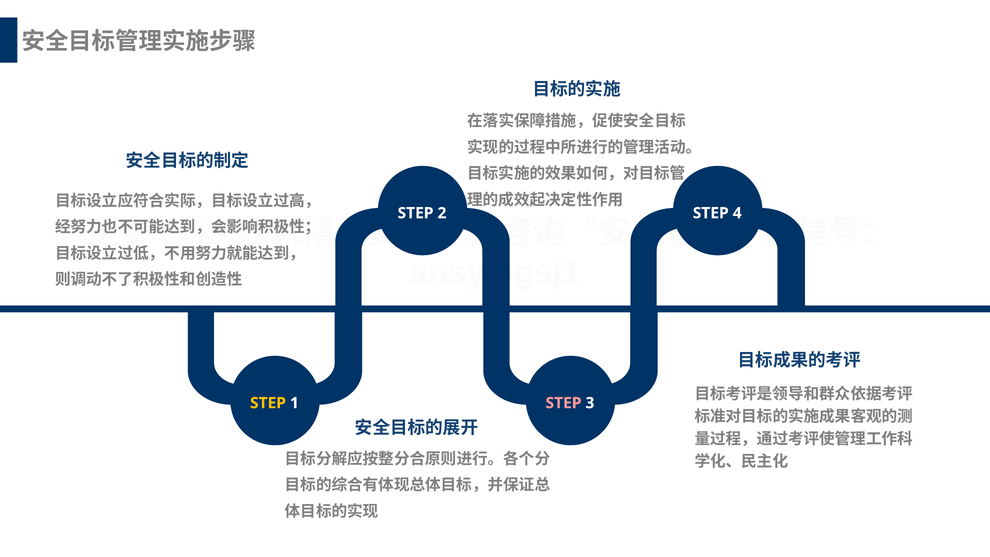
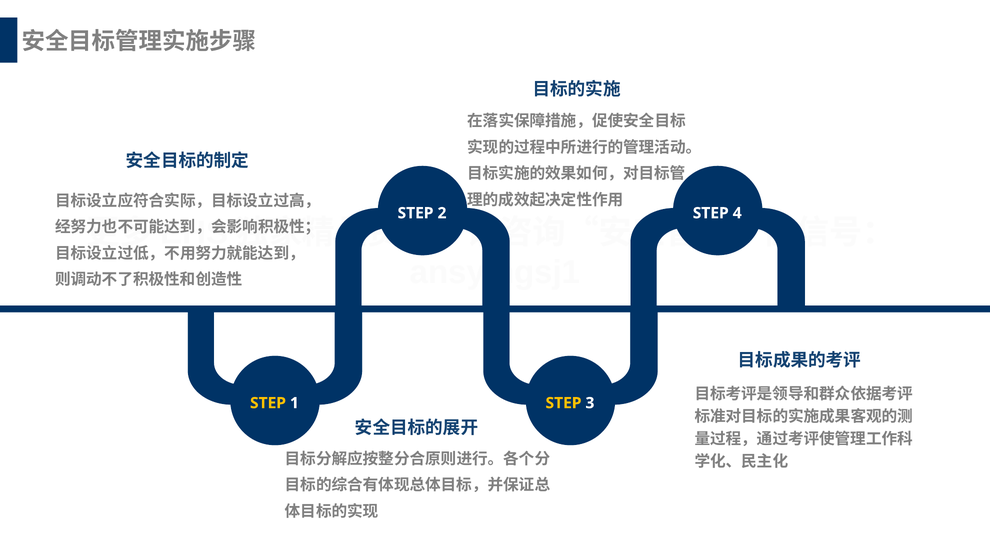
STEP colour: pink -> yellow (564, 403)
